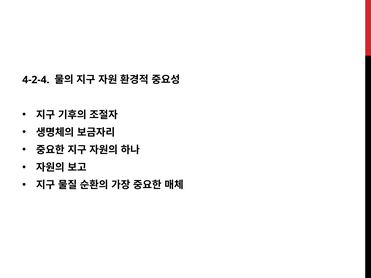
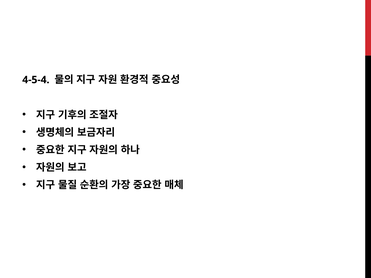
4-2-4: 4-2-4 -> 4-5-4 (36, 80)
